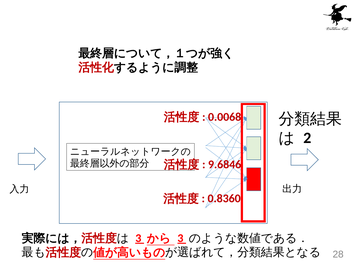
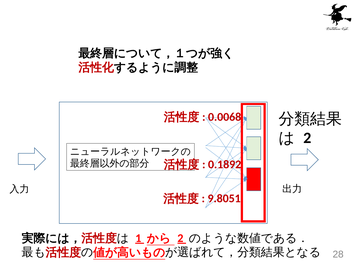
9.6846: 9.6846 -> 0.1892 (225, 165)
0.8360: 0.8360 -> 9.8051 (224, 199)
3: 3 -> 1 (138, 238)
3: 3 -> 2 (180, 238)
